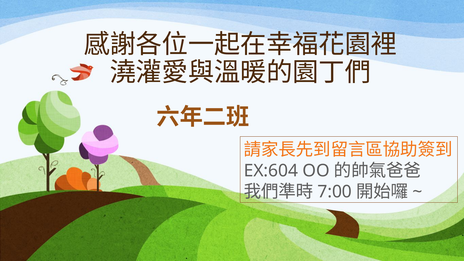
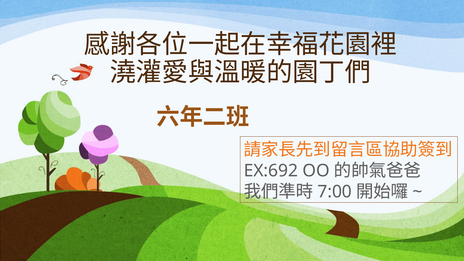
EX:604: EX:604 -> EX:692 (271, 171)
